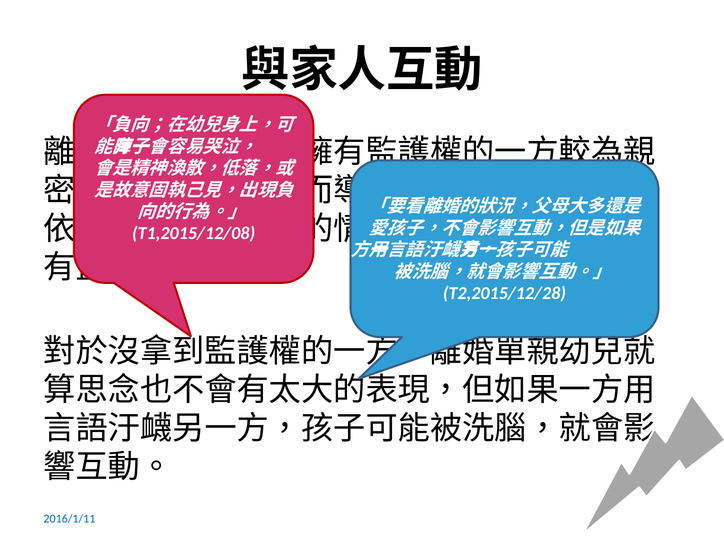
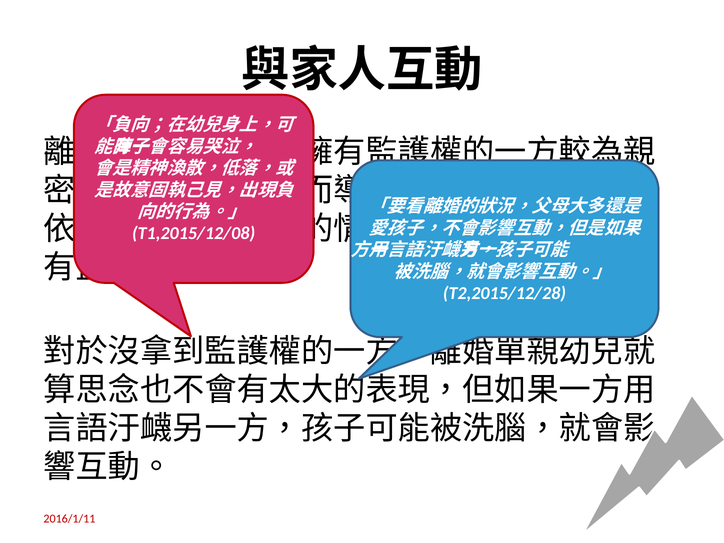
2016/1/11 colour: blue -> red (69, 519)
